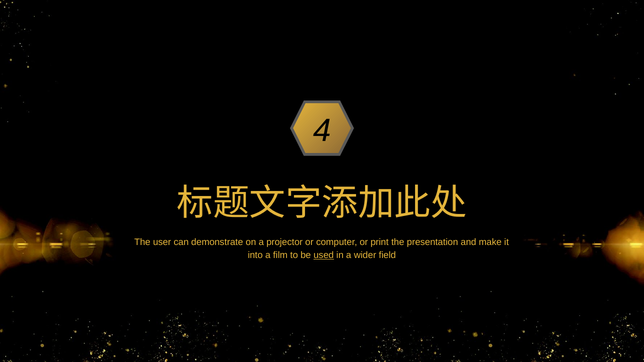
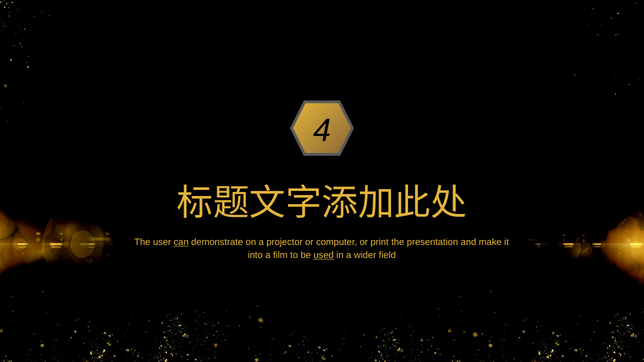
can underline: none -> present (181, 243)
